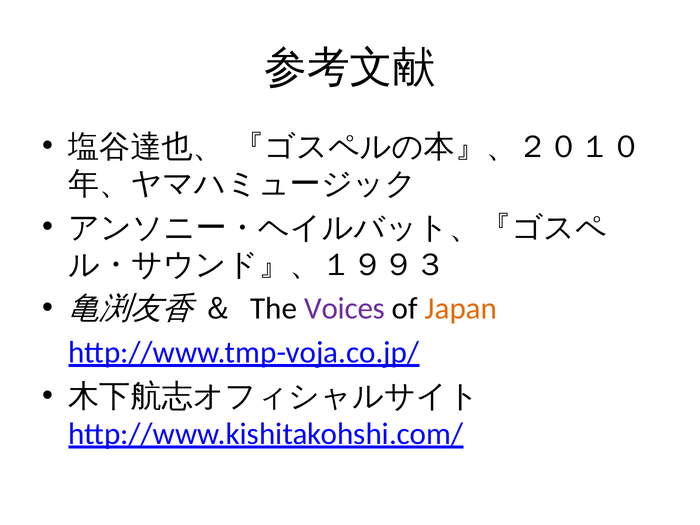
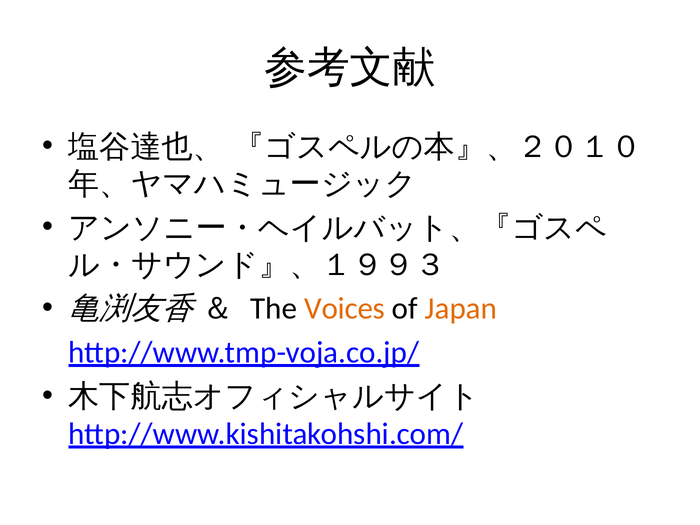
Voices colour: purple -> orange (345, 309)
